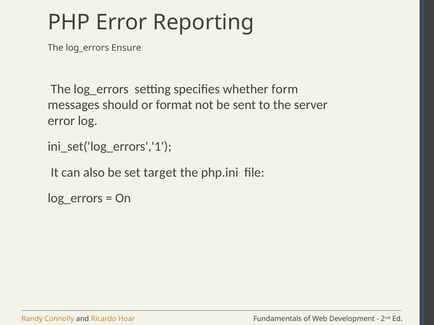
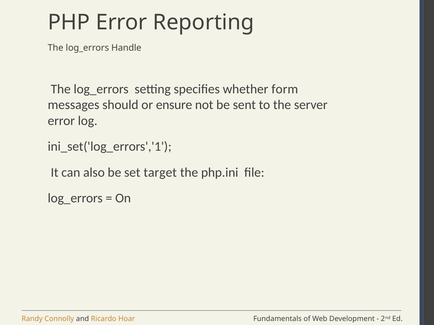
Ensure: Ensure -> Handle (126, 48)
format: format -> ensure (174, 105)
